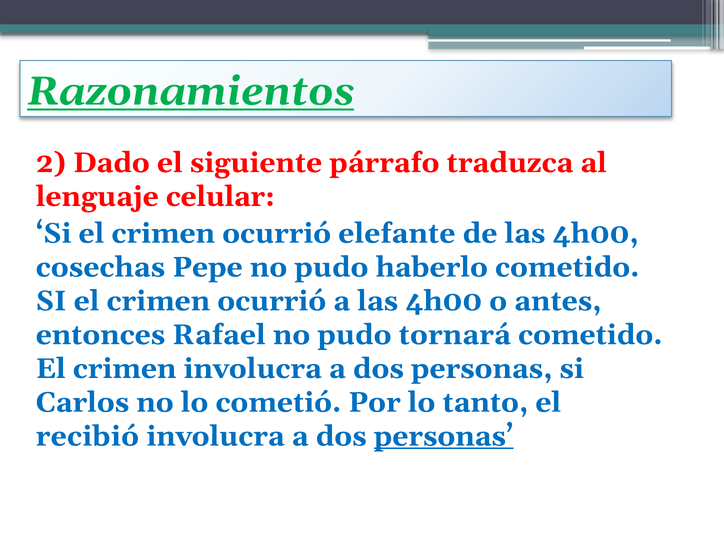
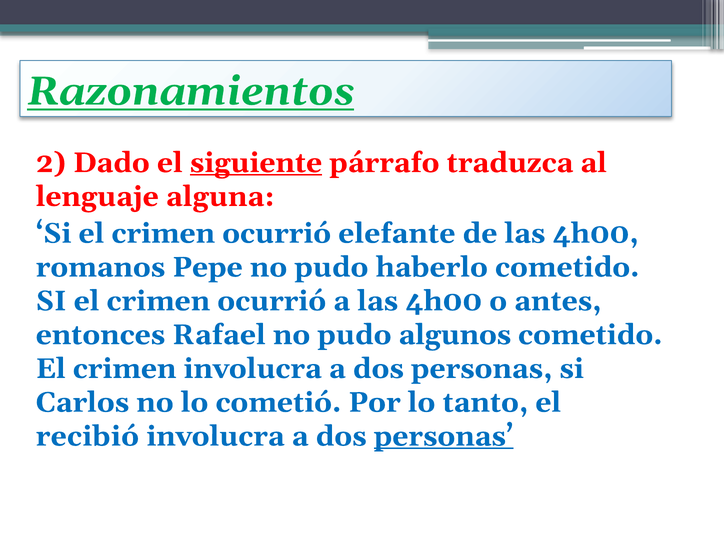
siguiente underline: none -> present (256, 163)
celular: celular -> alguna (220, 197)
cosechas: cosechas -> romanos (100, 267)
tornará: tornará -> algunos (455, 335)
